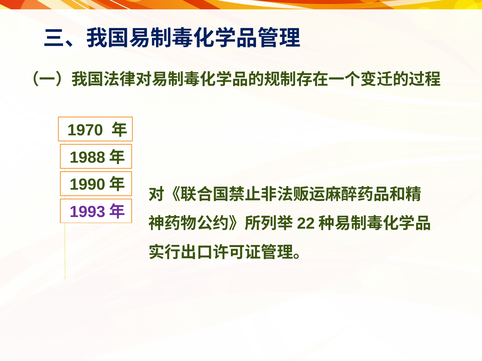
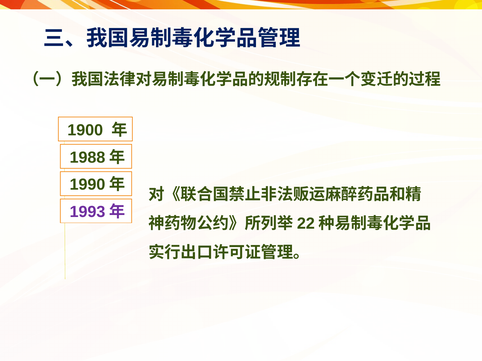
1970: 1970 -> 1900 (85, 130)
